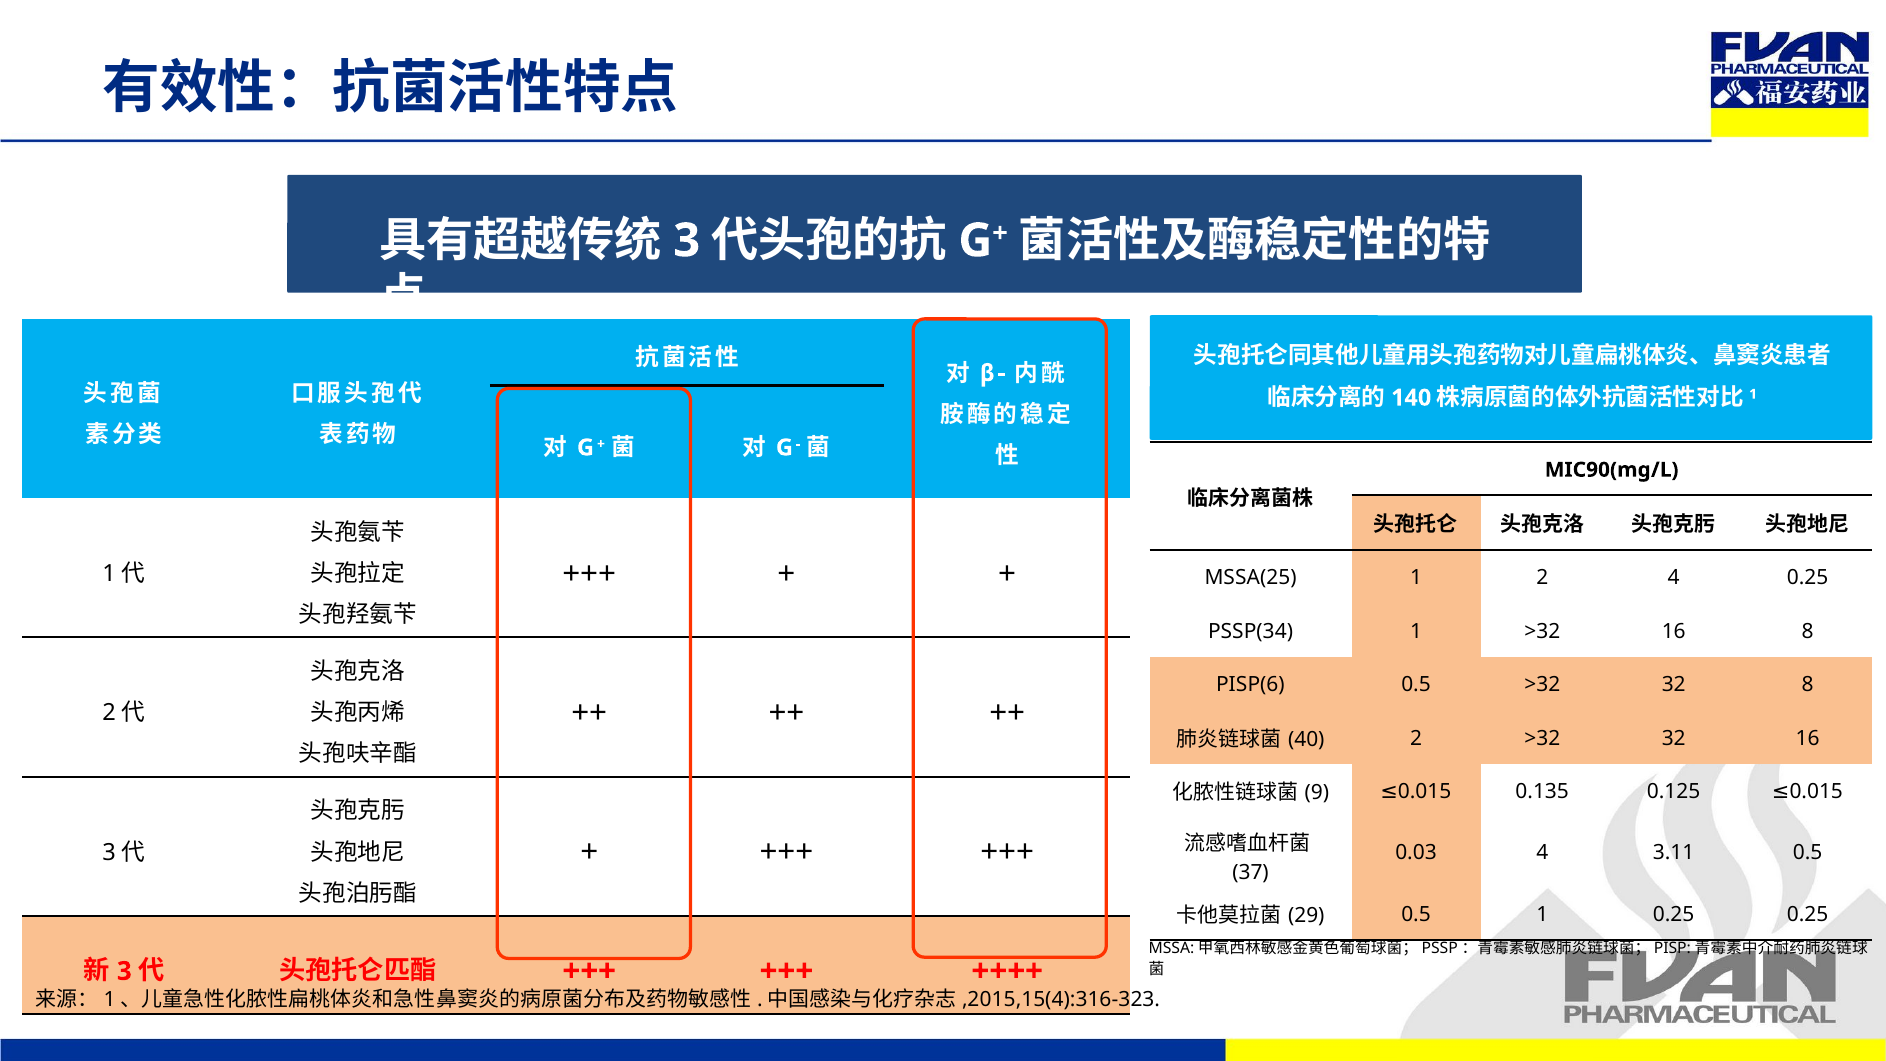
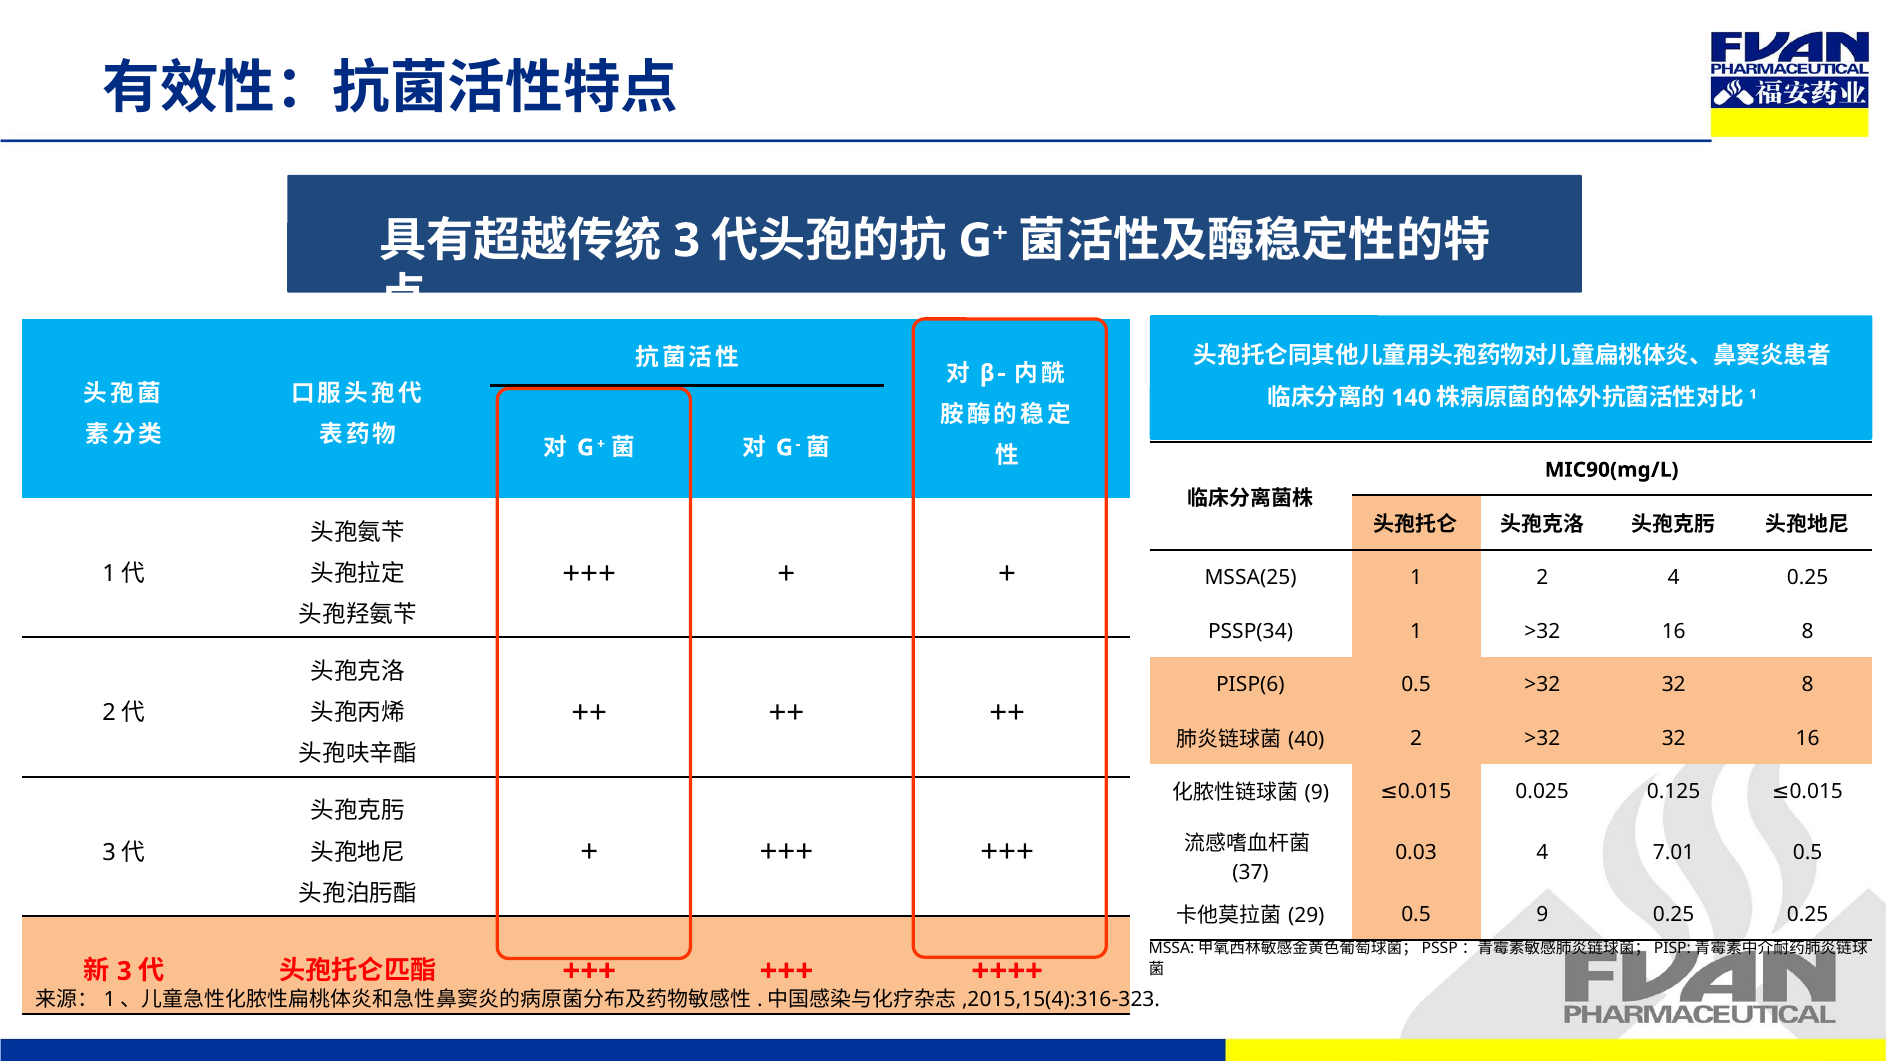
0.135: 0.135 -> 0.025 (1542, 792)
3.11: 3.11 -> 7.01 (1674, 853)
0.5 1: 1 -> 9 (1542, 914)
